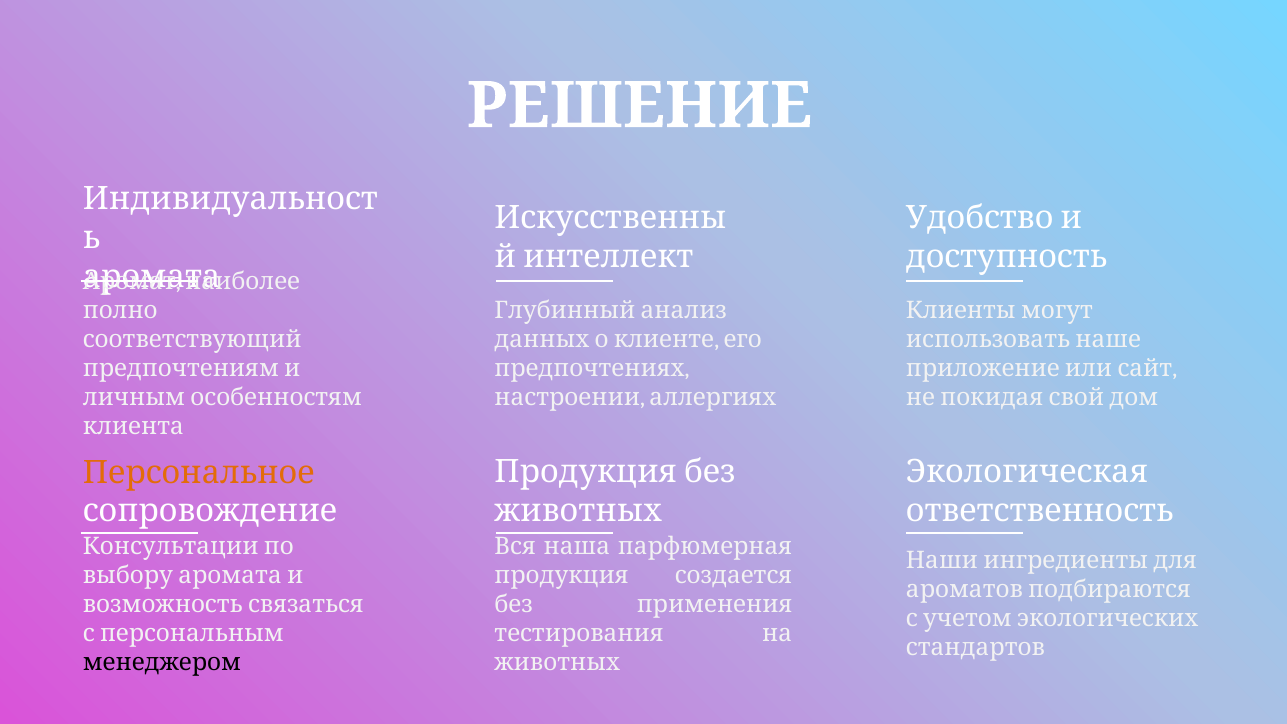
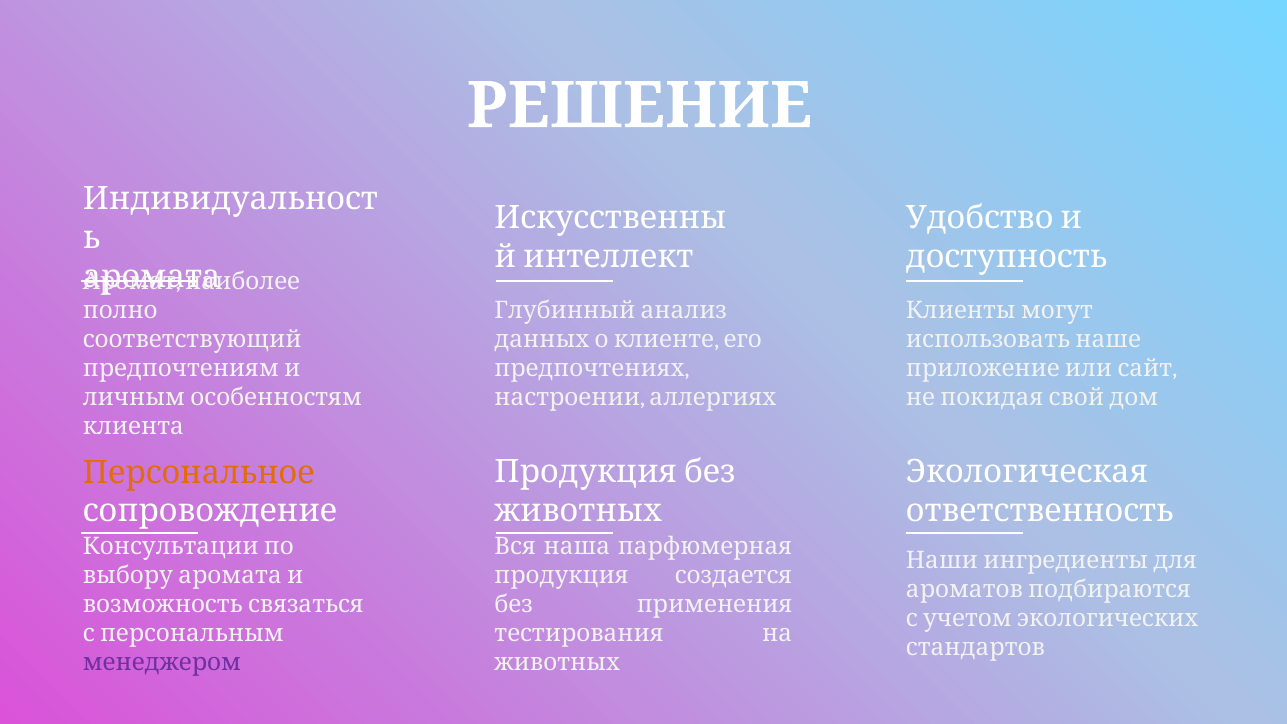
менеджером colour: black -> purple (162, 662)
